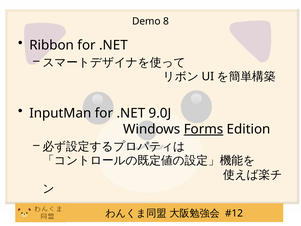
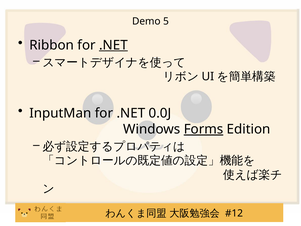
8: 8 -> 5 (166, 21)
.NET underline: none -> present (113, 45)
9.0J: 9.0J -> 0.0J (160, 113)
